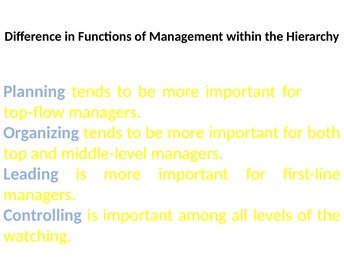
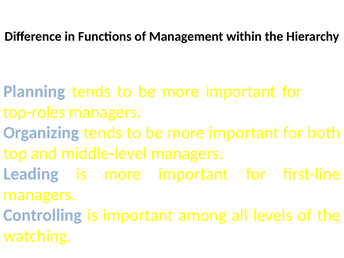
top-flow: top-flow -> top-roles (34, 112)
